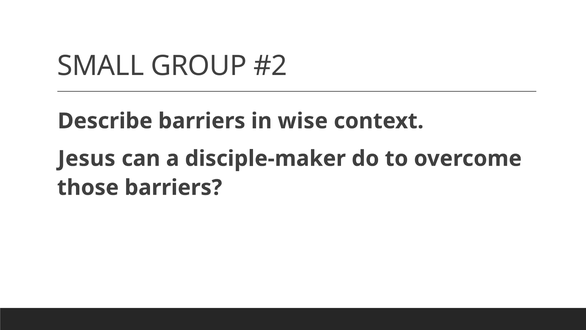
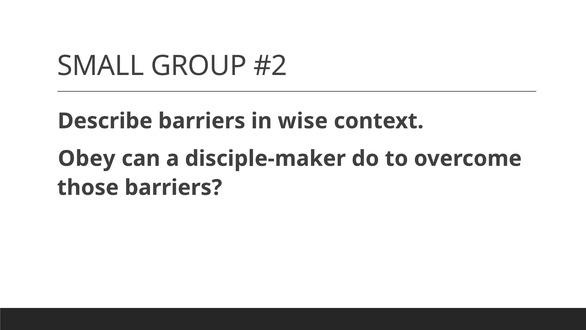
Jesus: Jesus -> Obey (87, 158)
